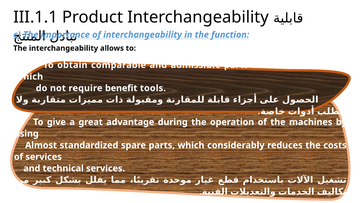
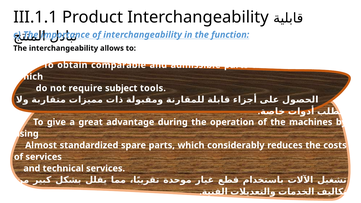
benefit: benefit -> subject (121, 88)
